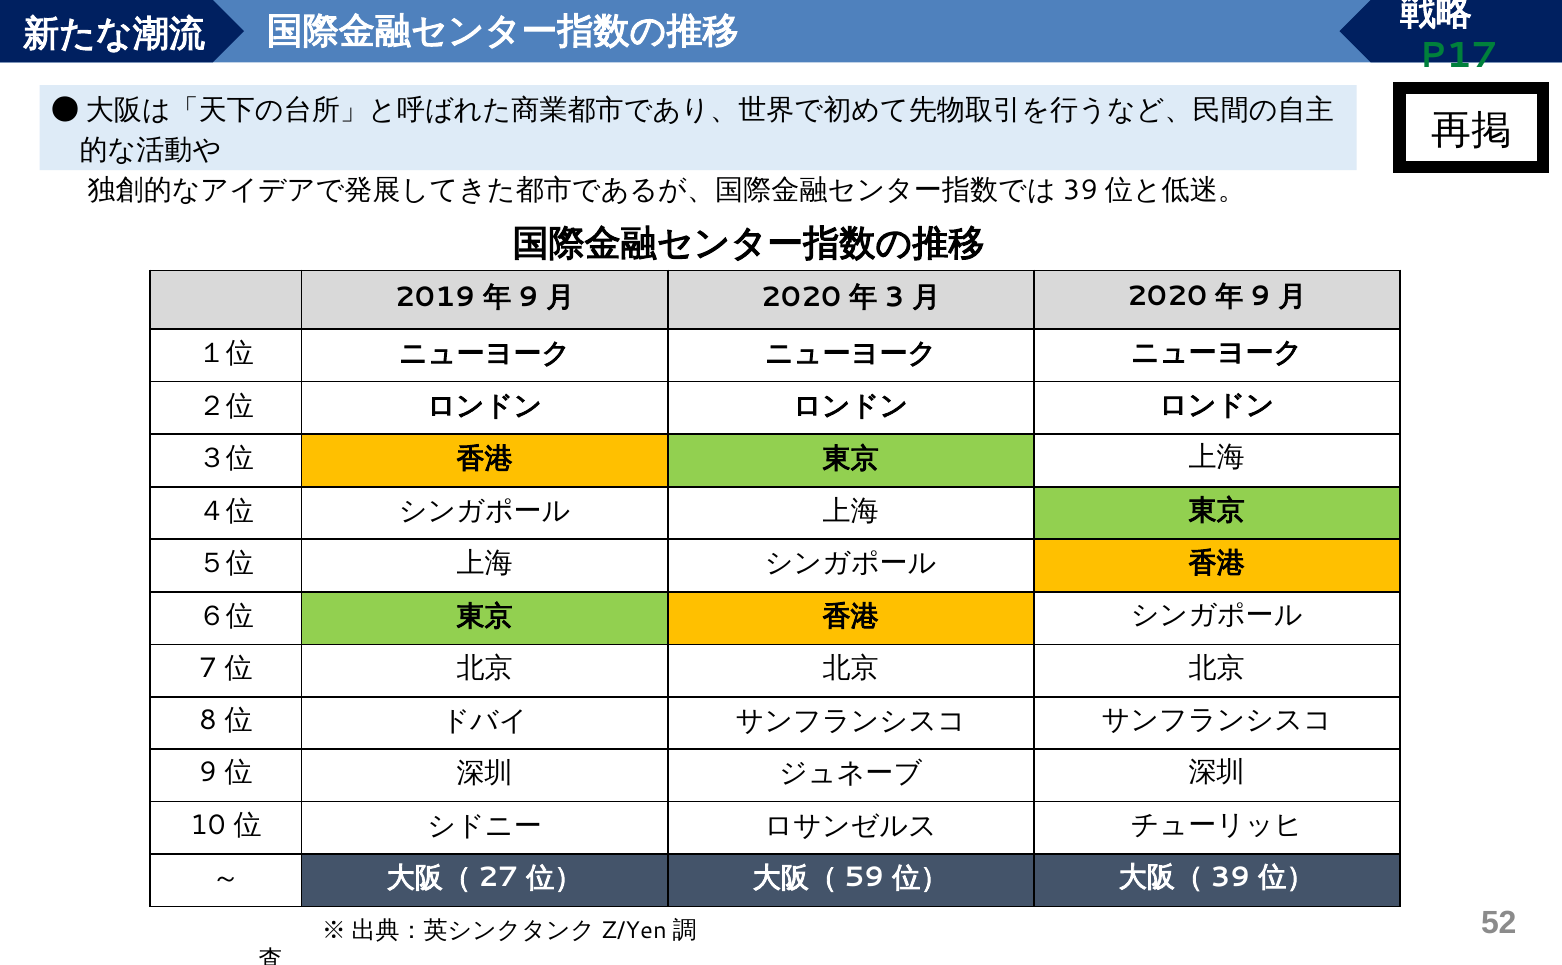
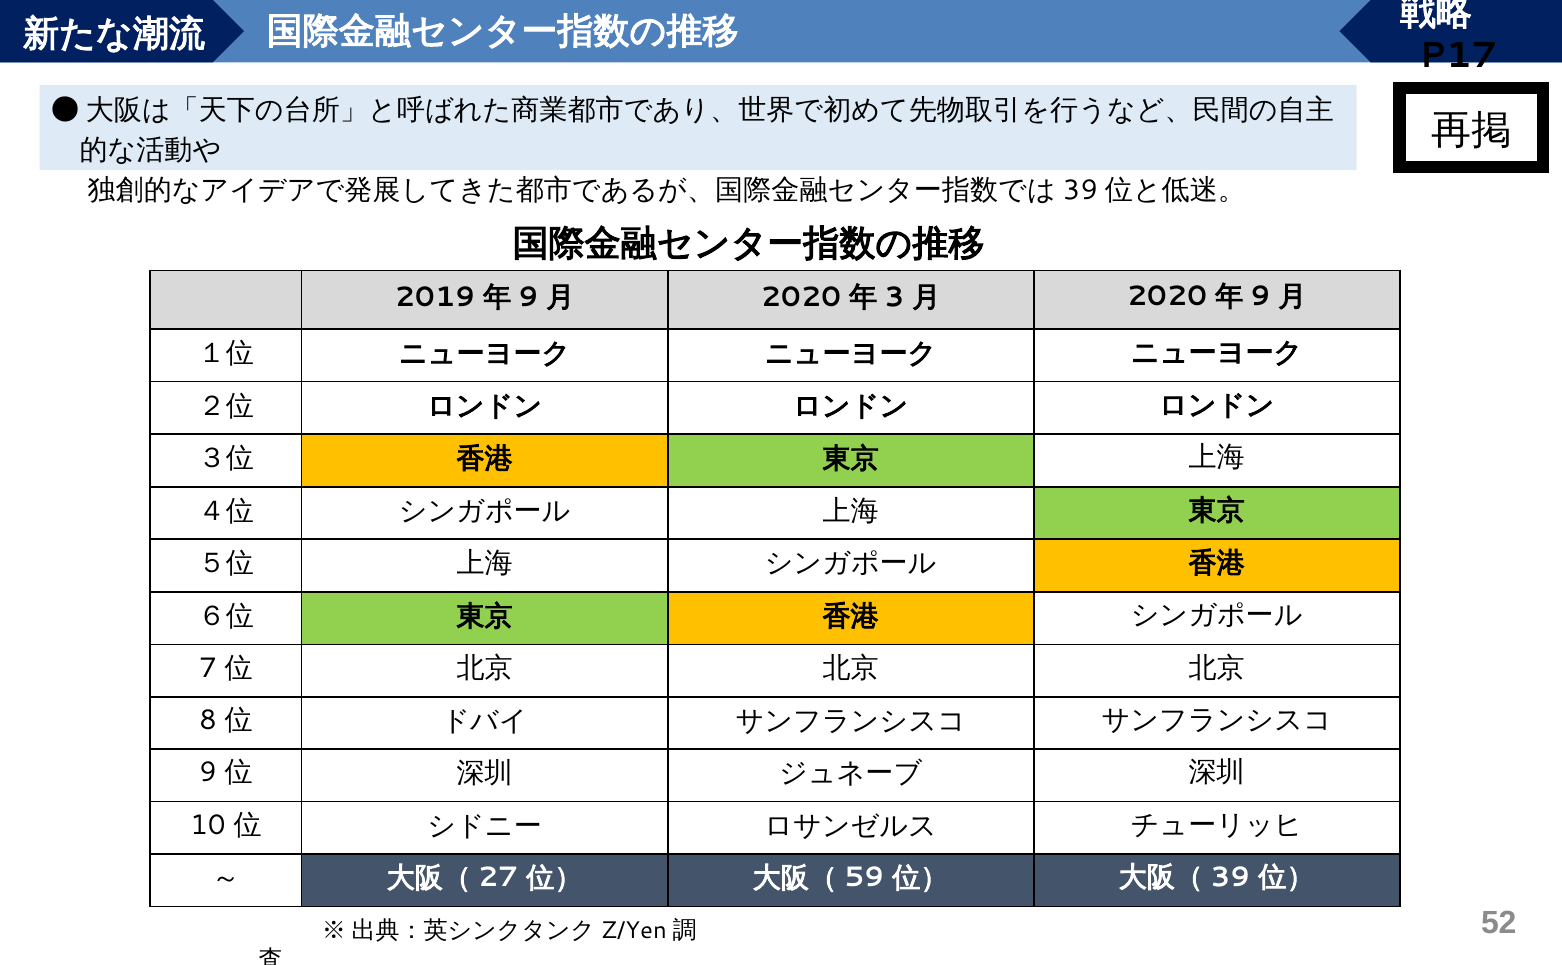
P17 colour: green -> black (1458, 55)
